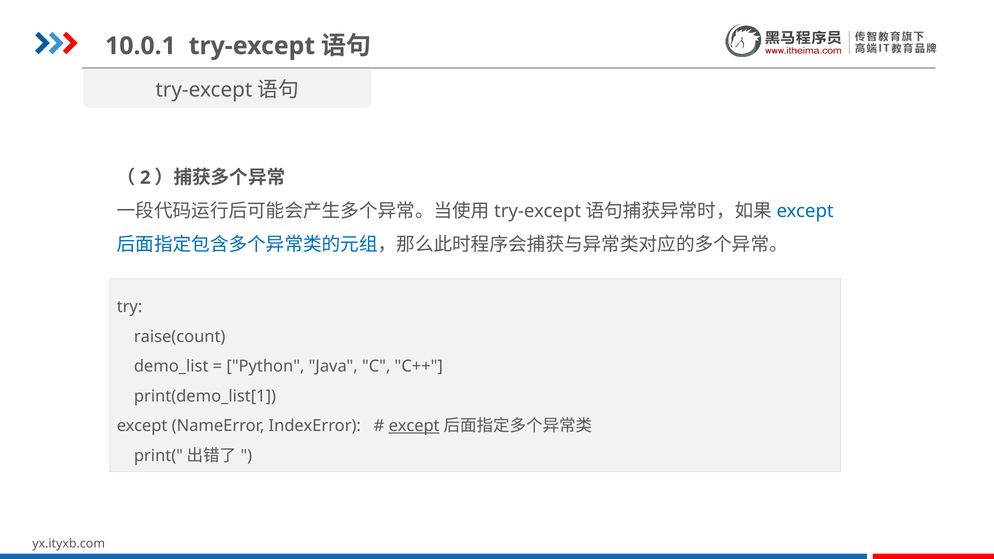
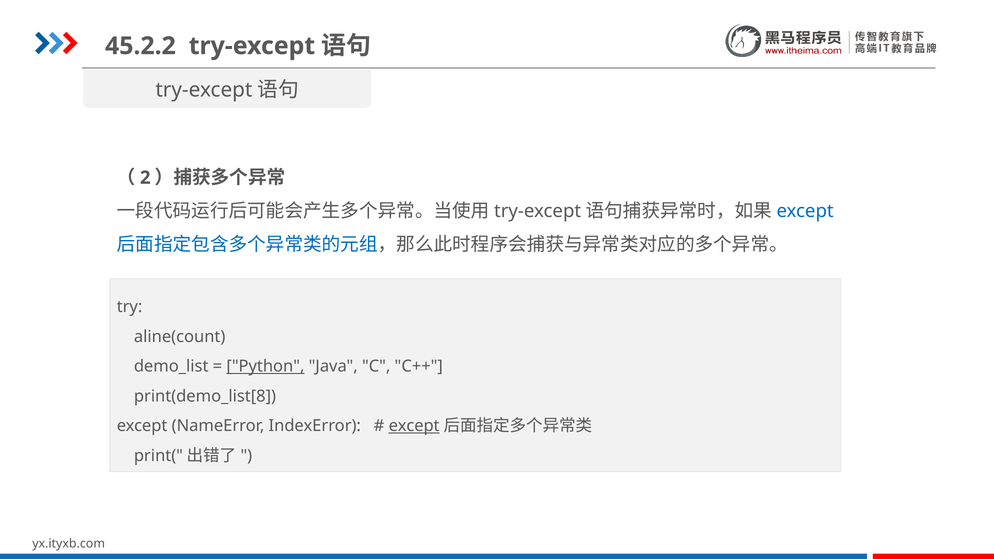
10.0.1: 10.0.1 -> 45.2.2 (140, 46)
raise(count: raise(count -> aline(count (180, 337)
Python underline: none -> present (265, 367)
print(demo_list[1: print(demo_list[1 -> print(demo_list[8 (205, 396)
